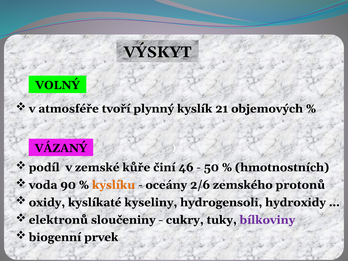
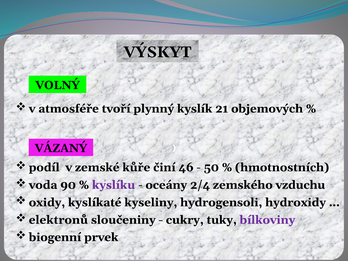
kyslíku colour: orange -> purple (114, 185)
2/6: 2/6 -> 2/4 (200, 185)
protonů: protonů -> vzduchu (300, 185)
